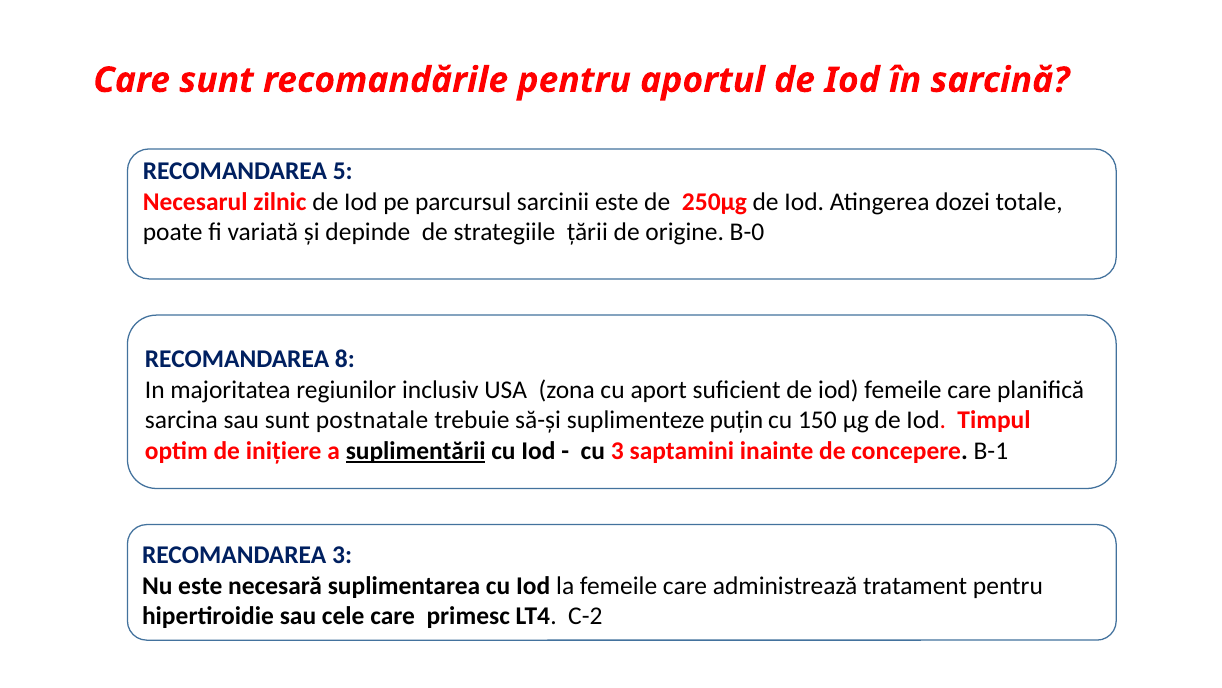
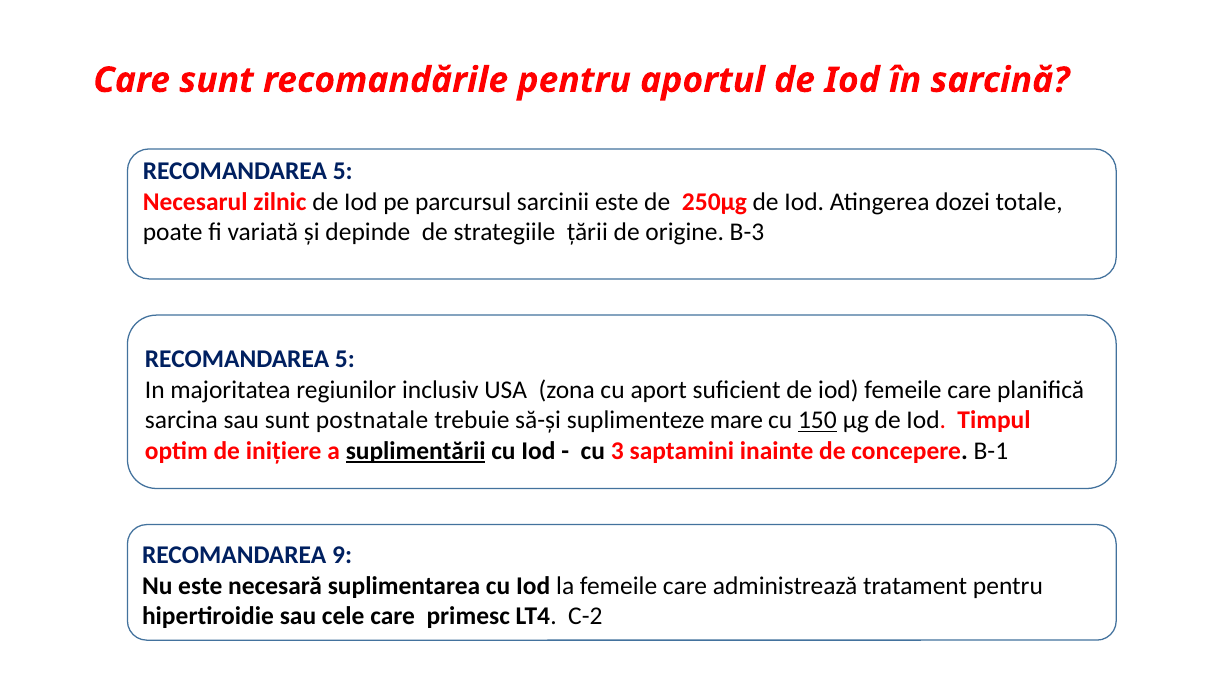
B-0: B-0 -> B-3 (747, 232)
8: 8 -> 5 (345, 359)
puțin: puțin -> mare (736, 420)
150 underline: none -> present (817, 420)
RECOMANDAREA 3: 3 -> 9 (342, 555)
